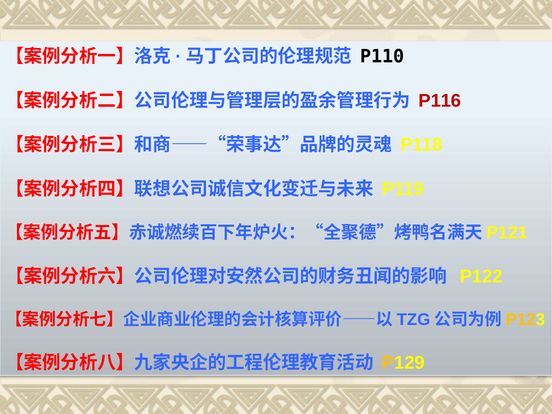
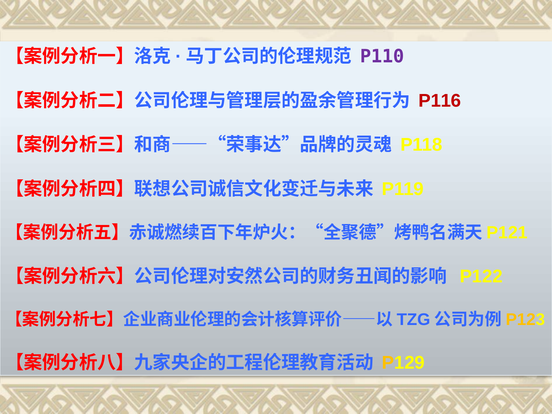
P110 colour: black -> purple (382, 56)
